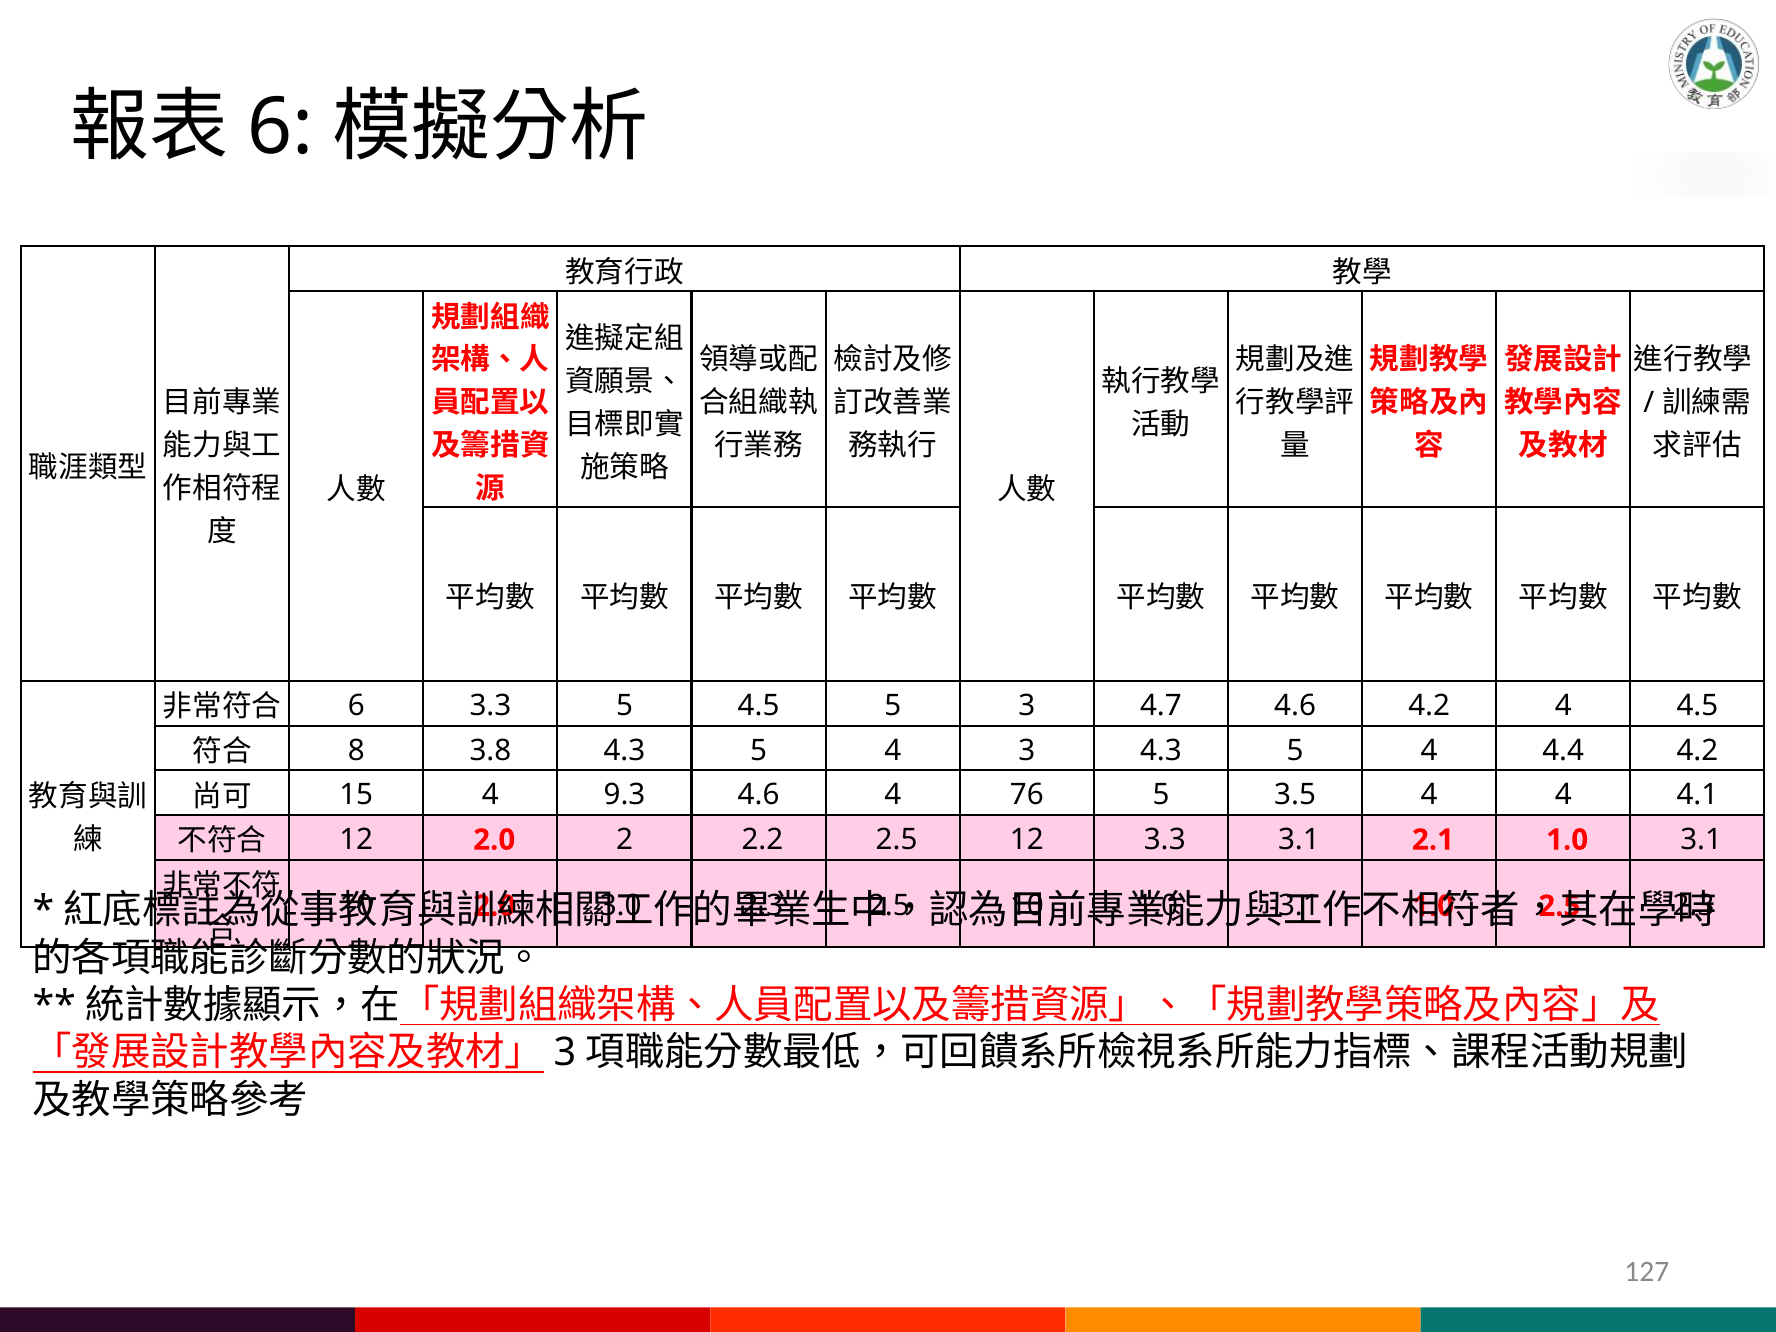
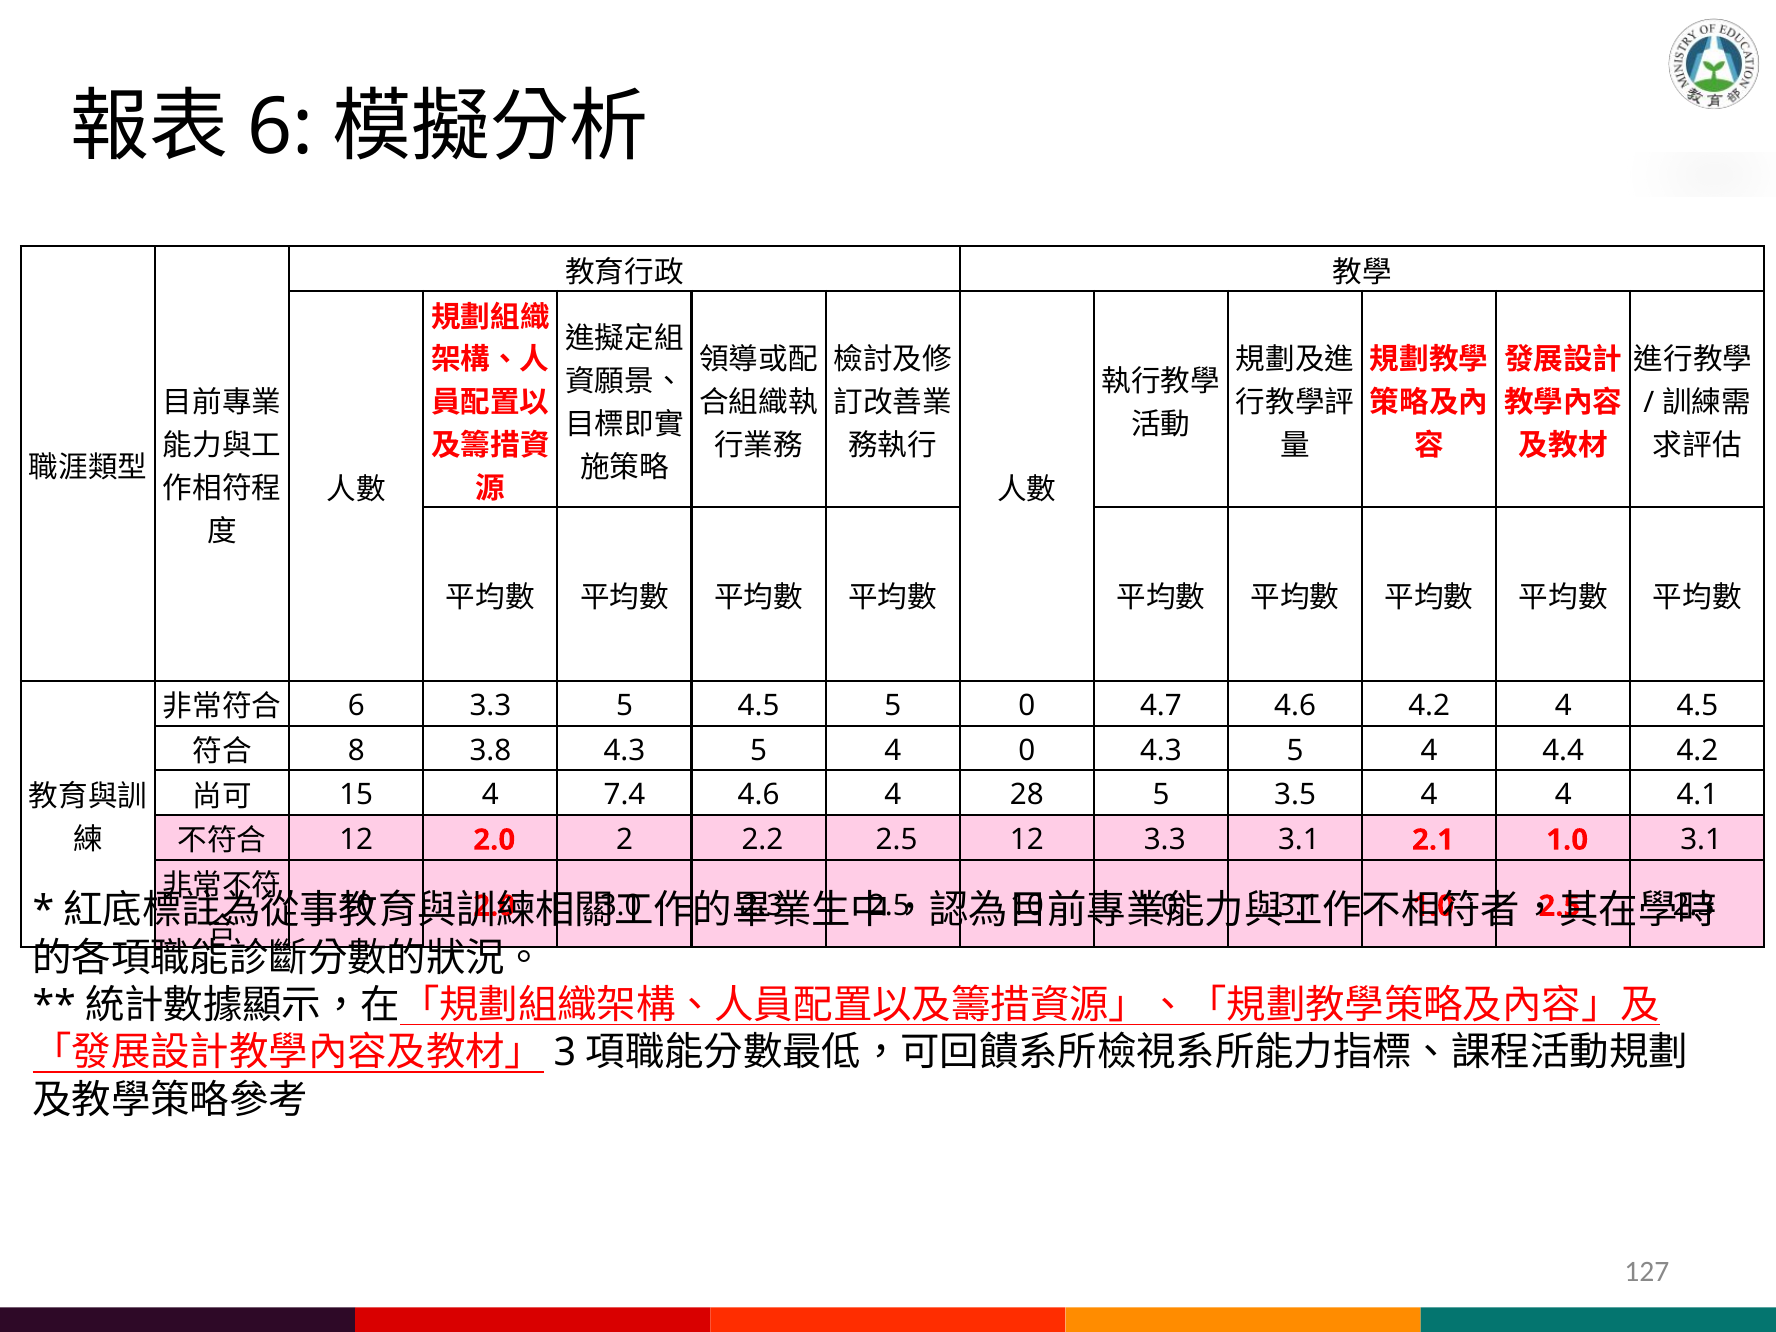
5 3: 3 -> 0 (1027, 706)
4 3: 3 -> 0 (1027, 750)
9.3: 9.3 -> 7.4 (625, 795)
76: 76 -> 28 (1027, 795)
